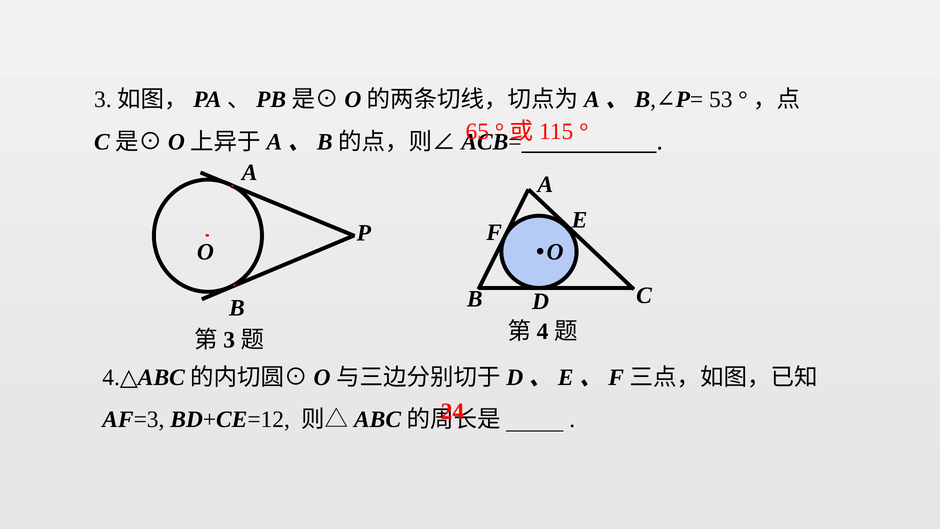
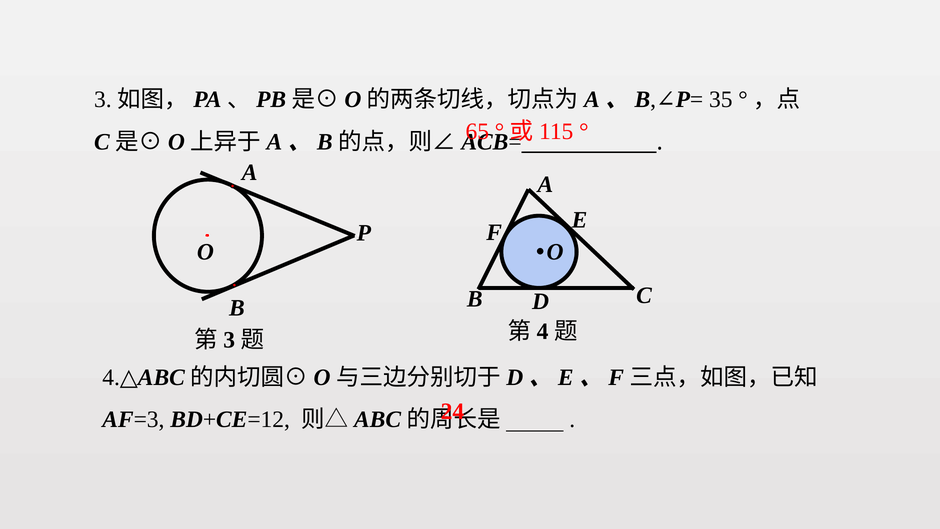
53: 53 -> 35 (721, 100)
